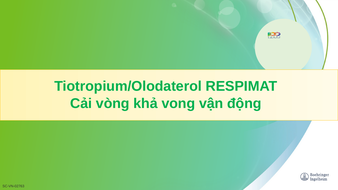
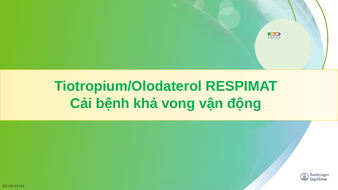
vòng: vòng -> bệnh (113, 104)
